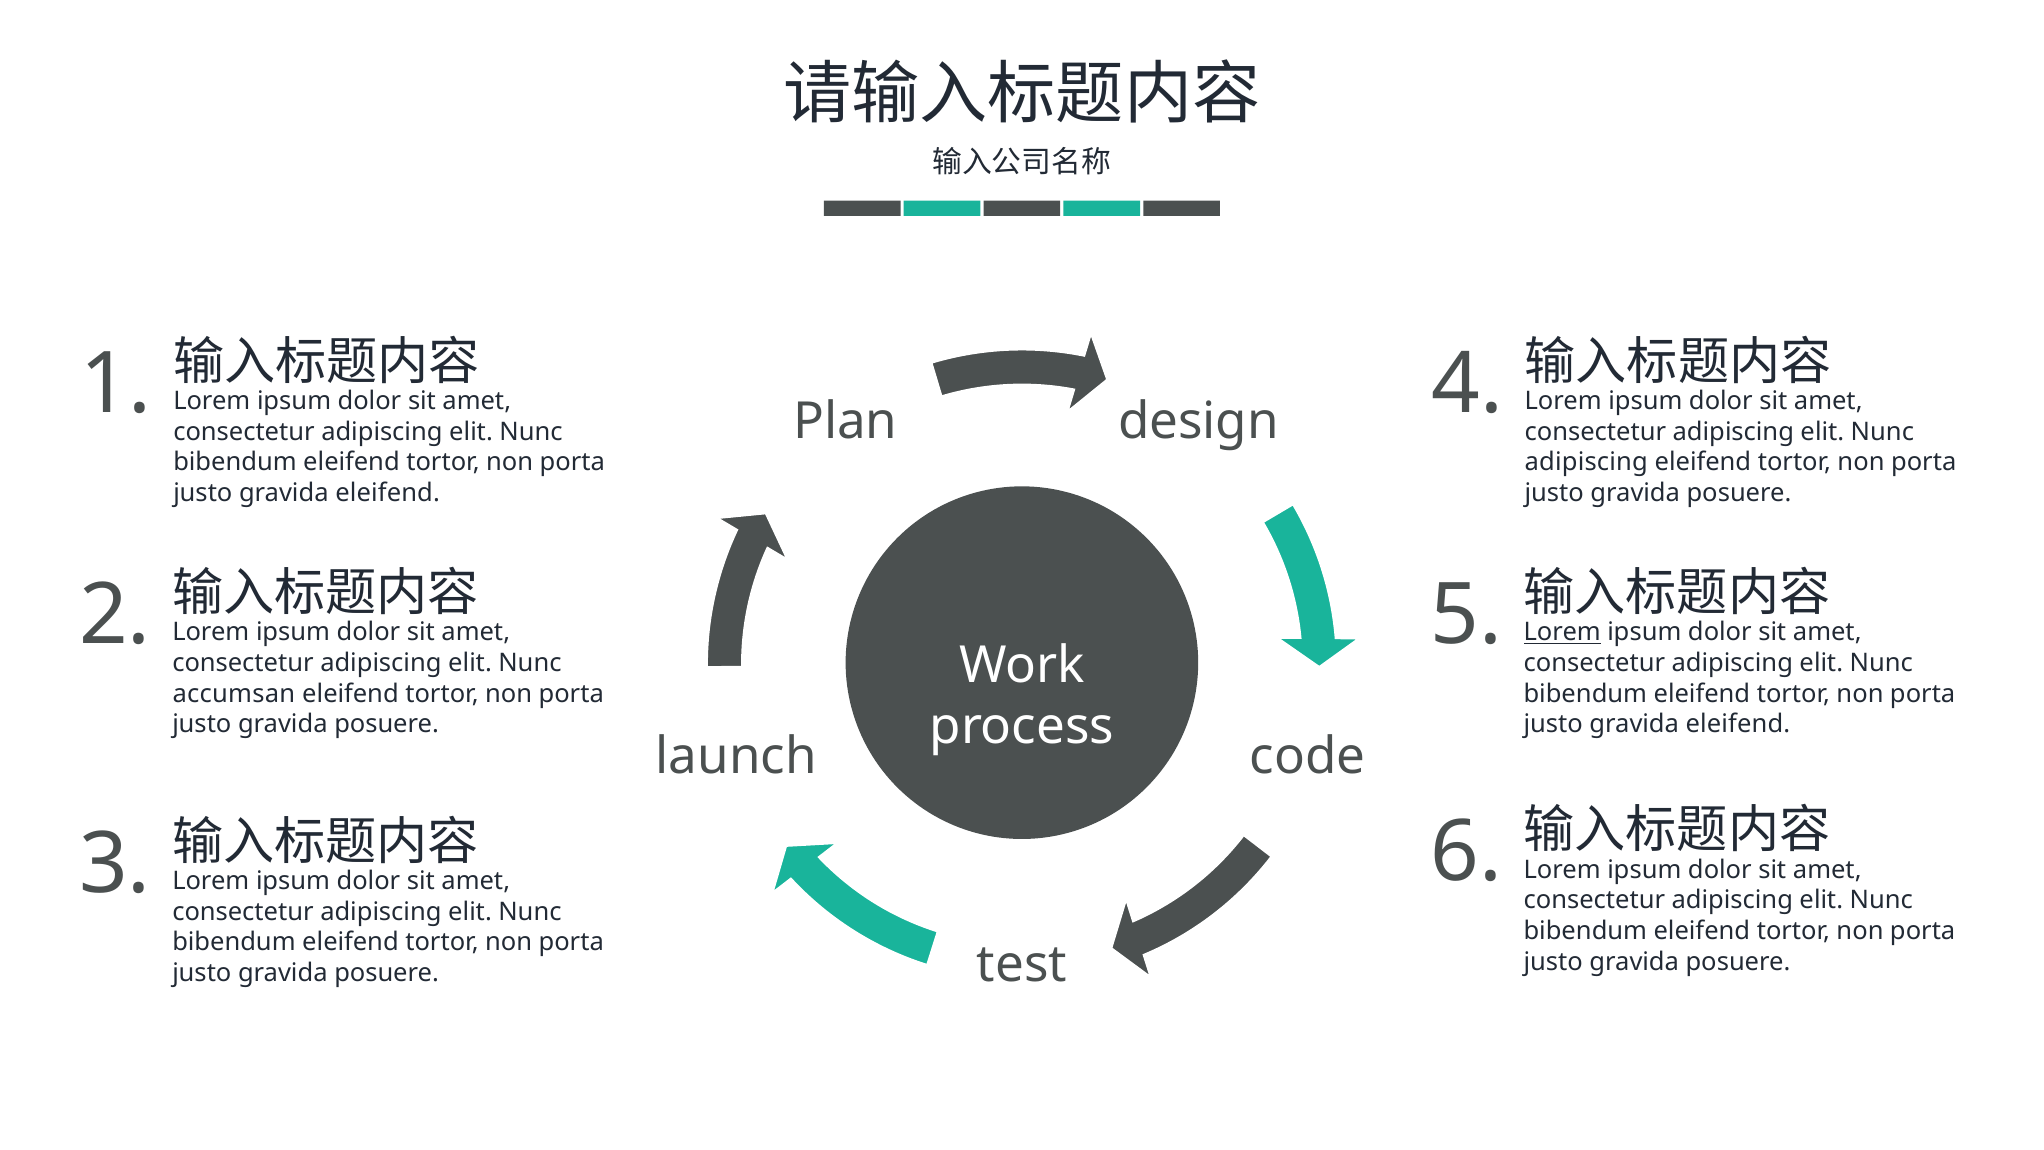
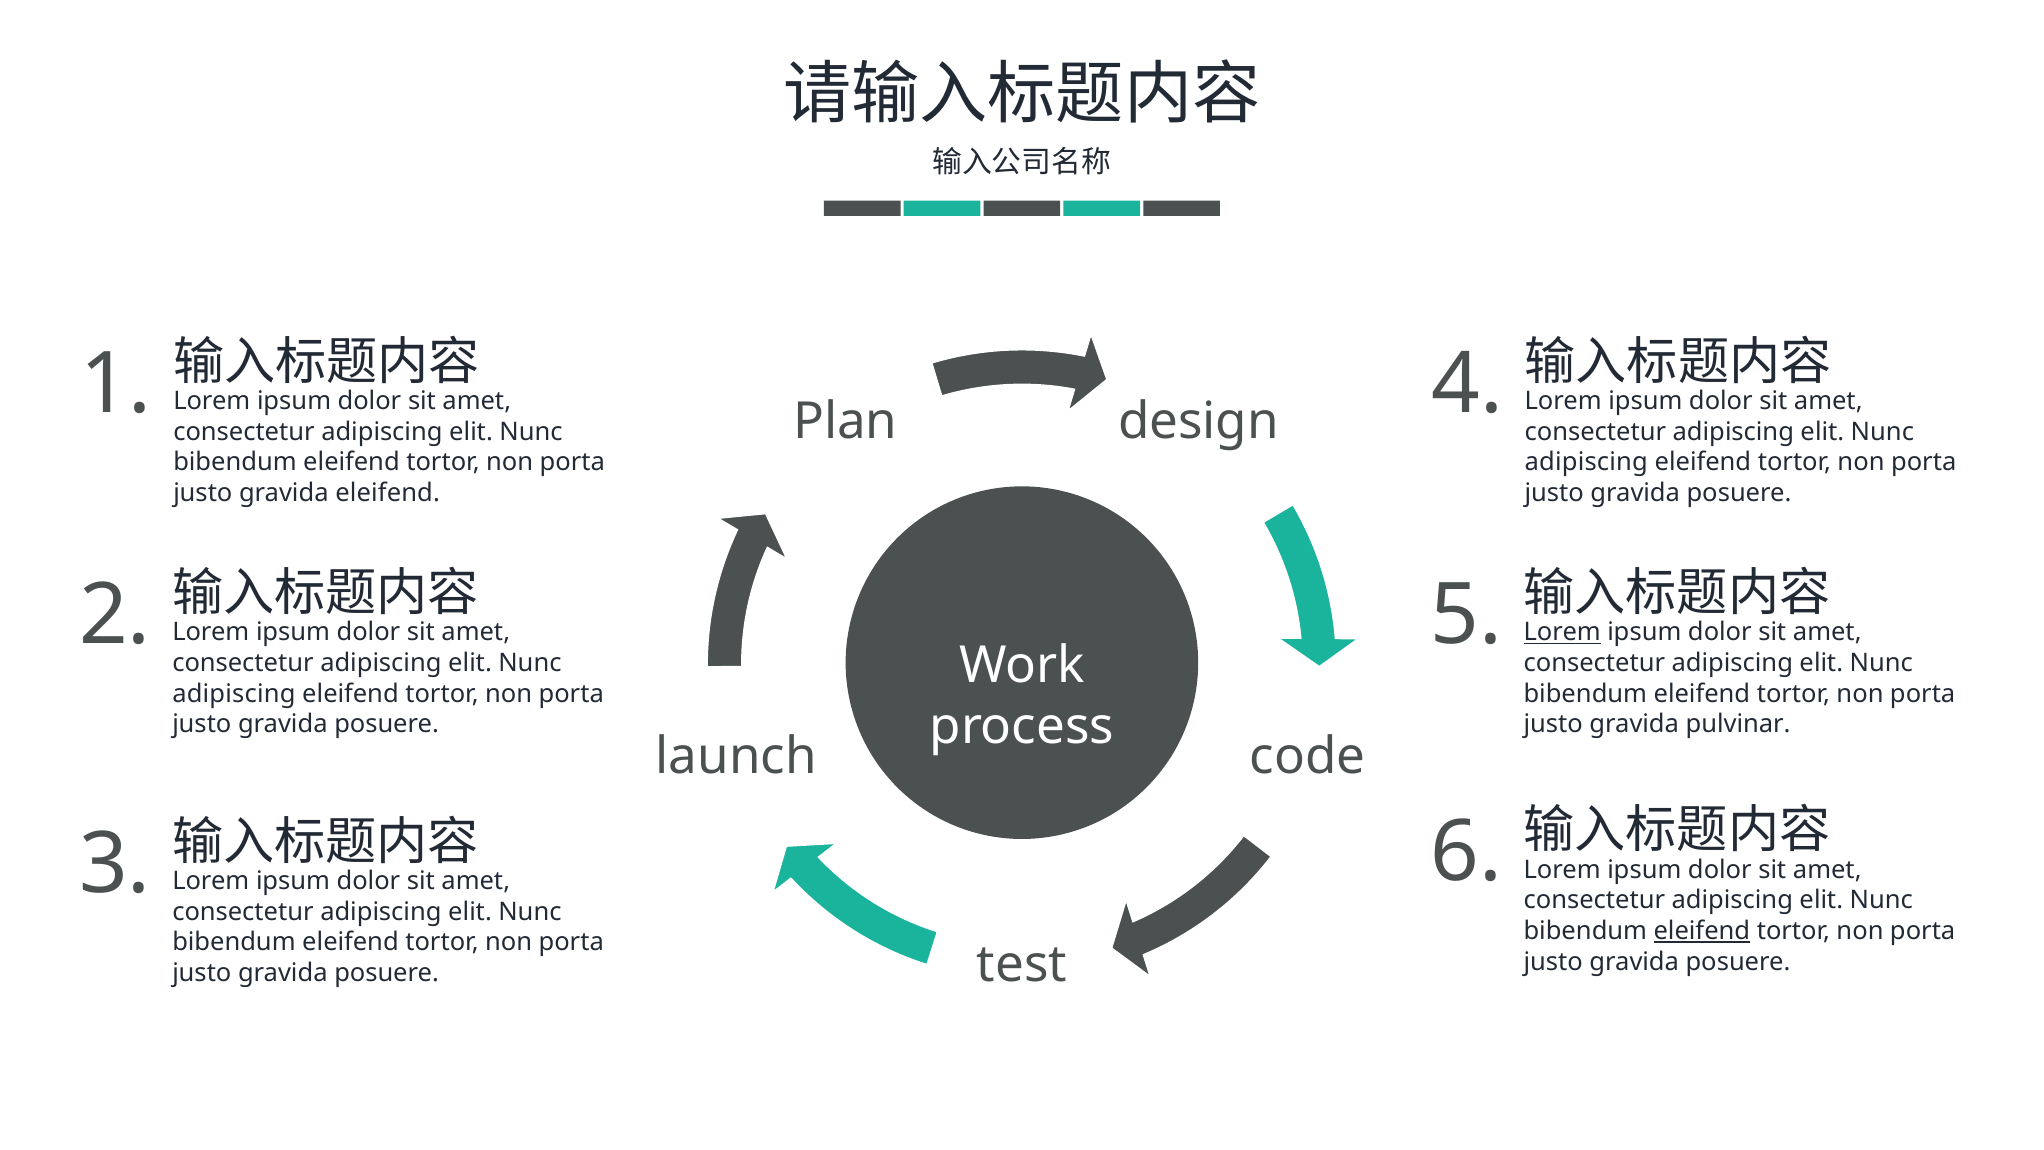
accumsan: accumsan -> adipiscing (234, 694)
eleifend: eleifend -> pulvinar (1738, 724)
eleifend underline: none -> present (1702, 931)
